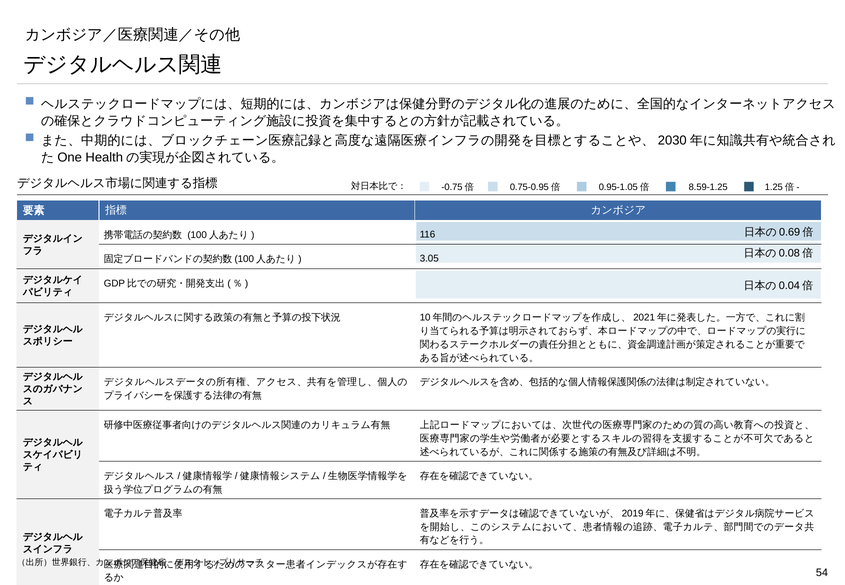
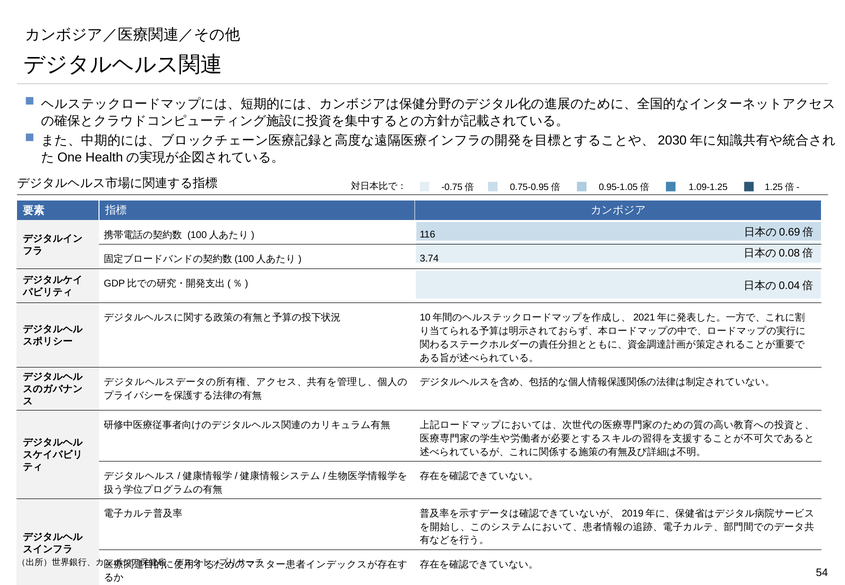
8.59-1.25: 8.59-1.25 -> 1.09-1.25 (708, 187)
3.05: 3.05 -> 3.74 (429, 258)
